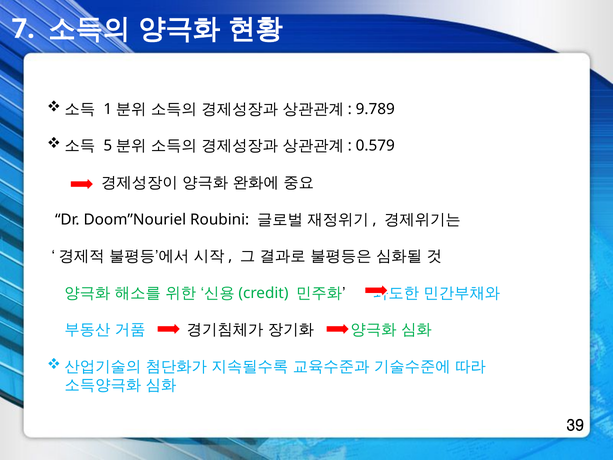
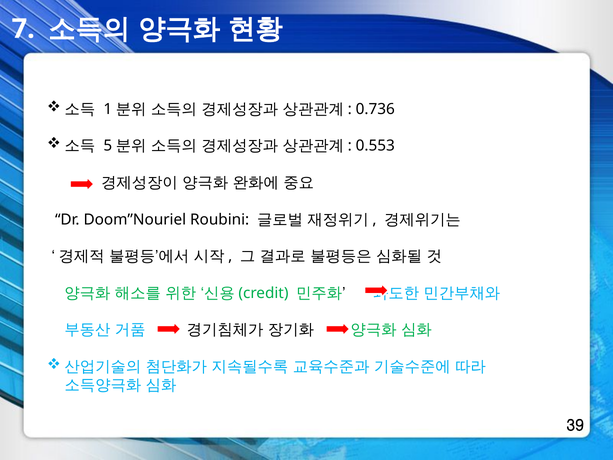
9.789: 9.789 -> 0.736 (375, 109)
0.579: 0.579 -> 0.553 (375, 146)
